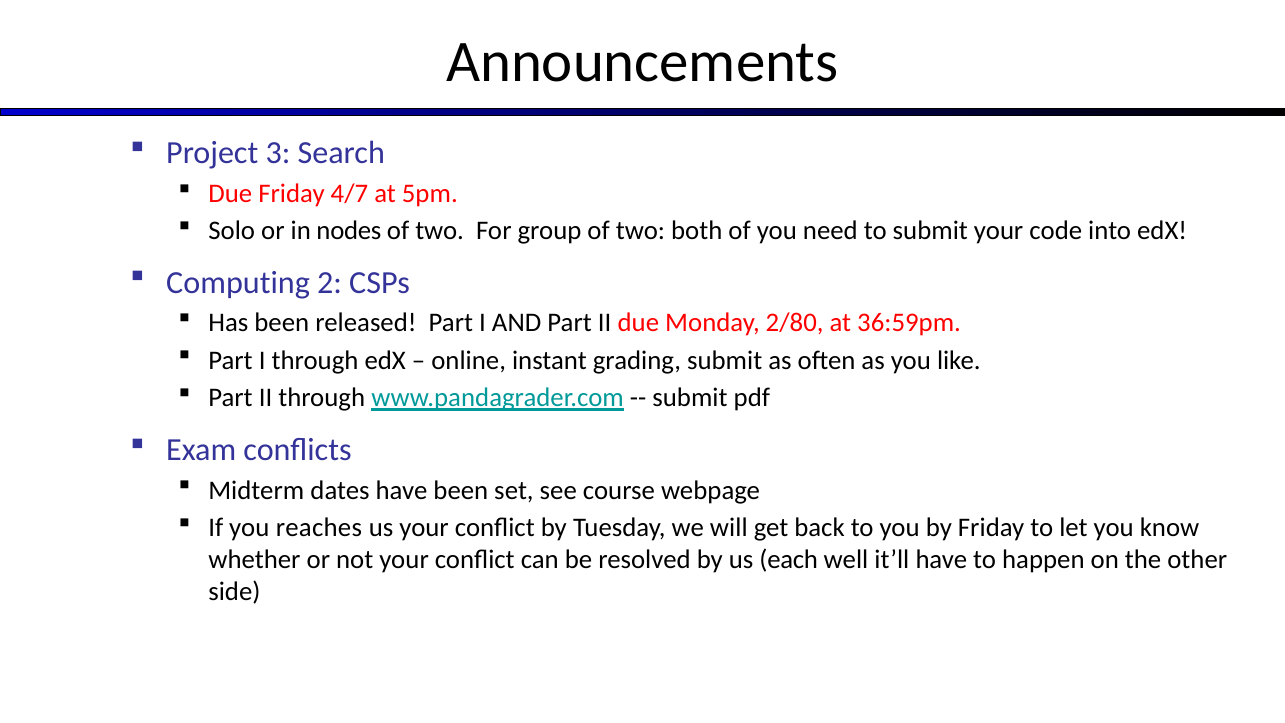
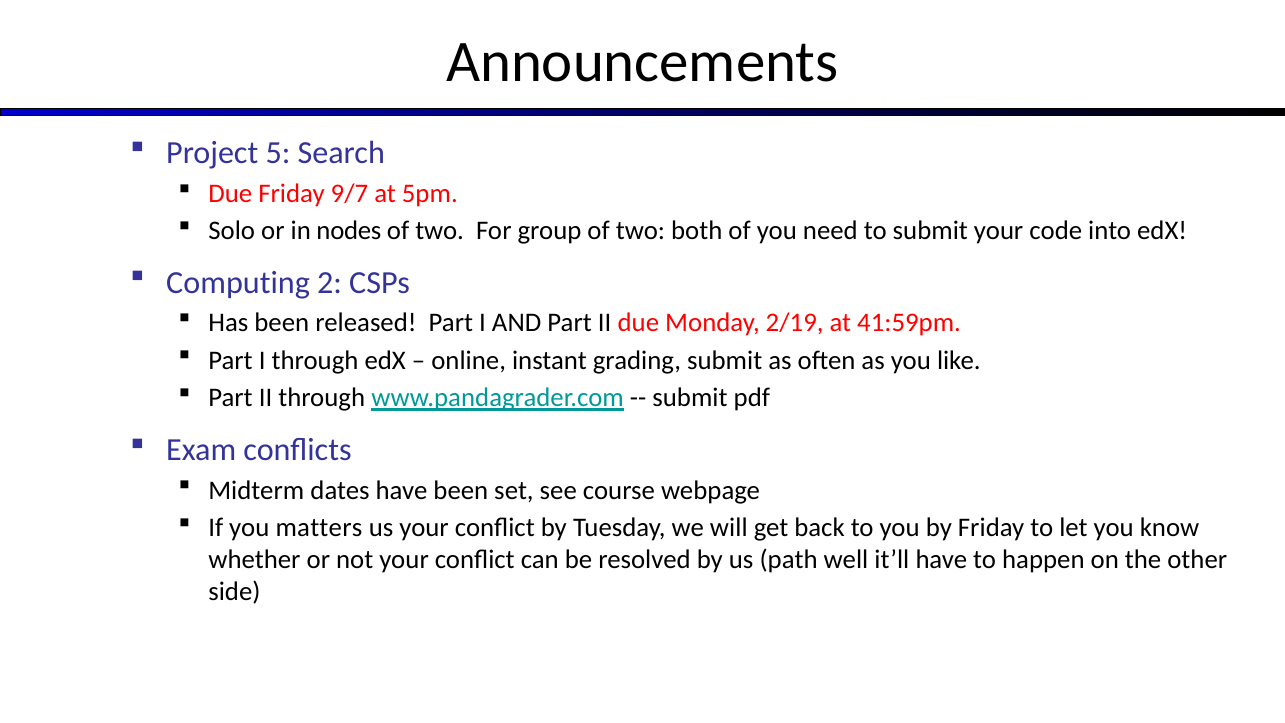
3: 3 -> 5 (278, 153)
4/7: 4/7 -> 9/7 (349, 194)
2/80: 2/80 -> 2/19 (795, 323)
36:59pm: 36:59pm -> 41:59pm (909, 323)
reaches: reaches -> matters (319, 528)
each: each -> path (789, 560)
